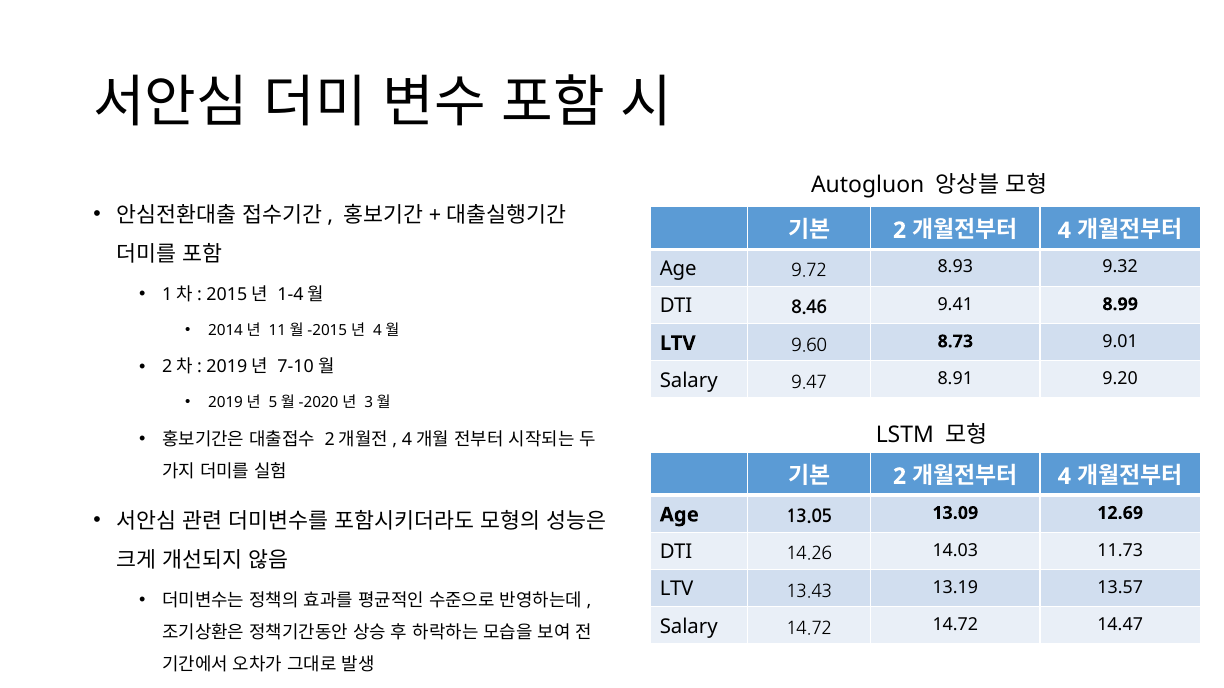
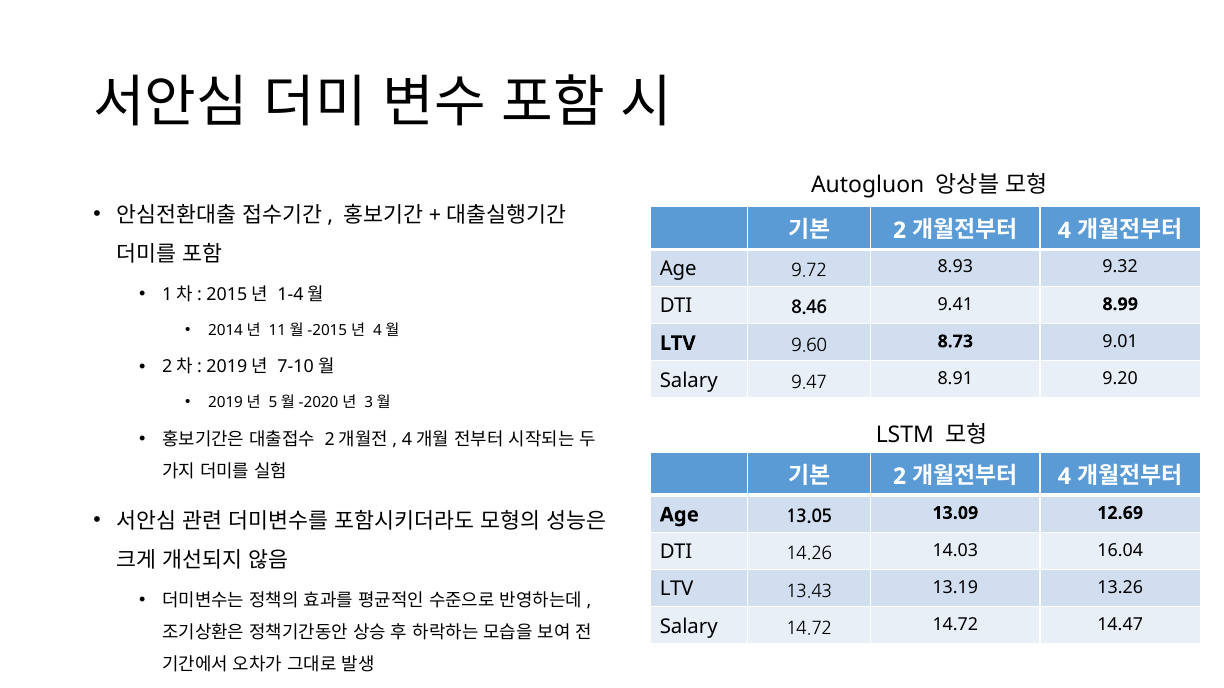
11.73: 11.73 -> 16.04 (1120, 551)
13.57: 13.57 -> 13.26 (1120, 588)
